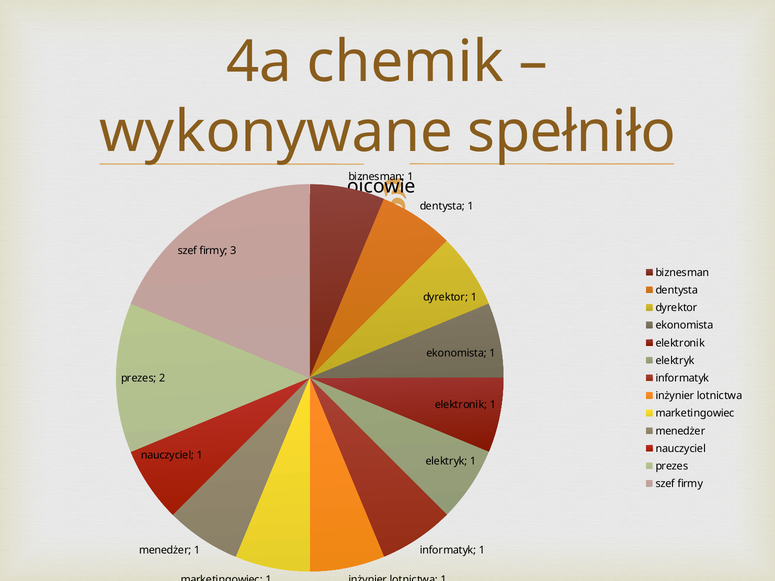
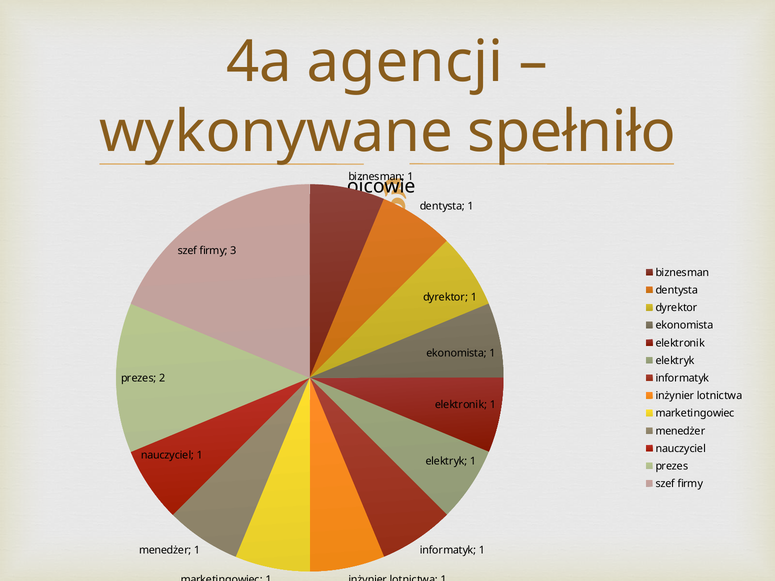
chemik: chemik -> agencji (405, 62)
